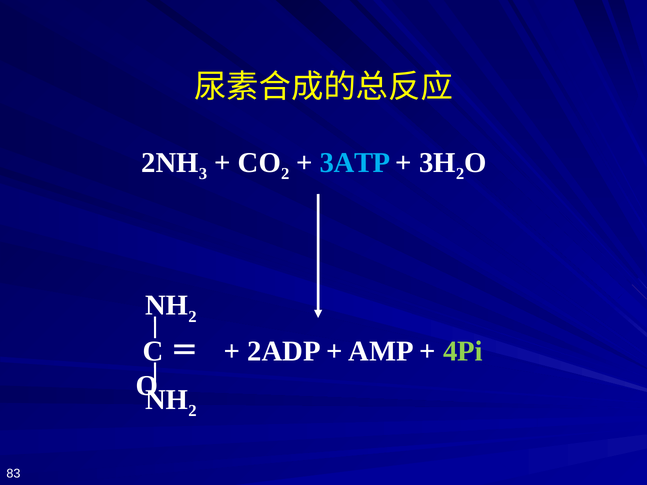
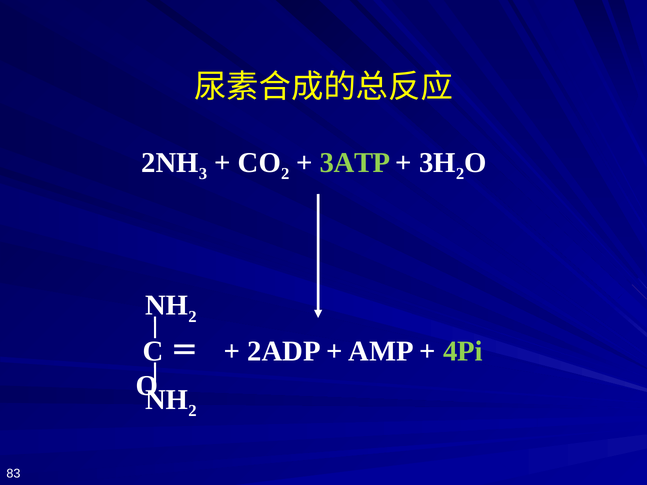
3ATP colour: light blue -> light green (355, 163)
